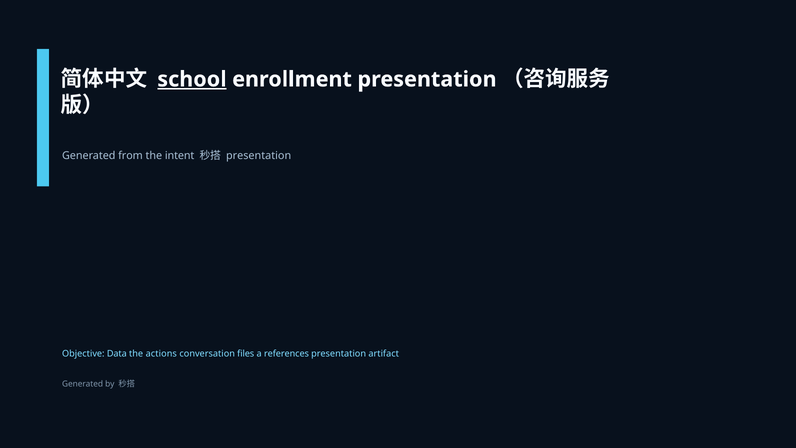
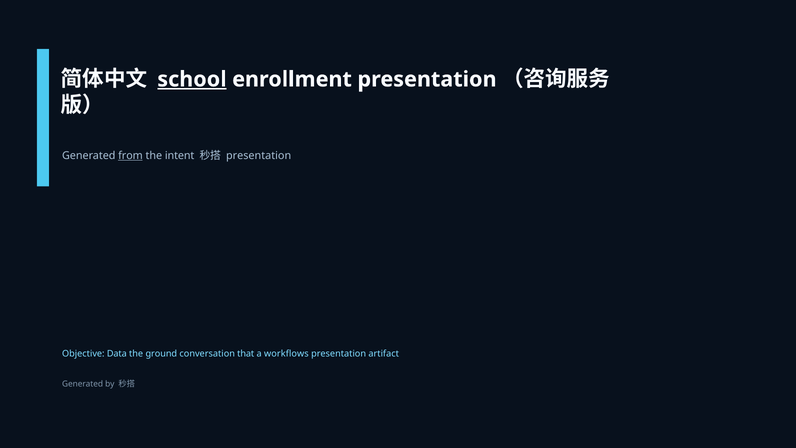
from underline: none -> present (131, 155)
actions: actions -> ground (161, 353)
files: files -> that (246, 353)
references: references -> workflows (286, 353)
